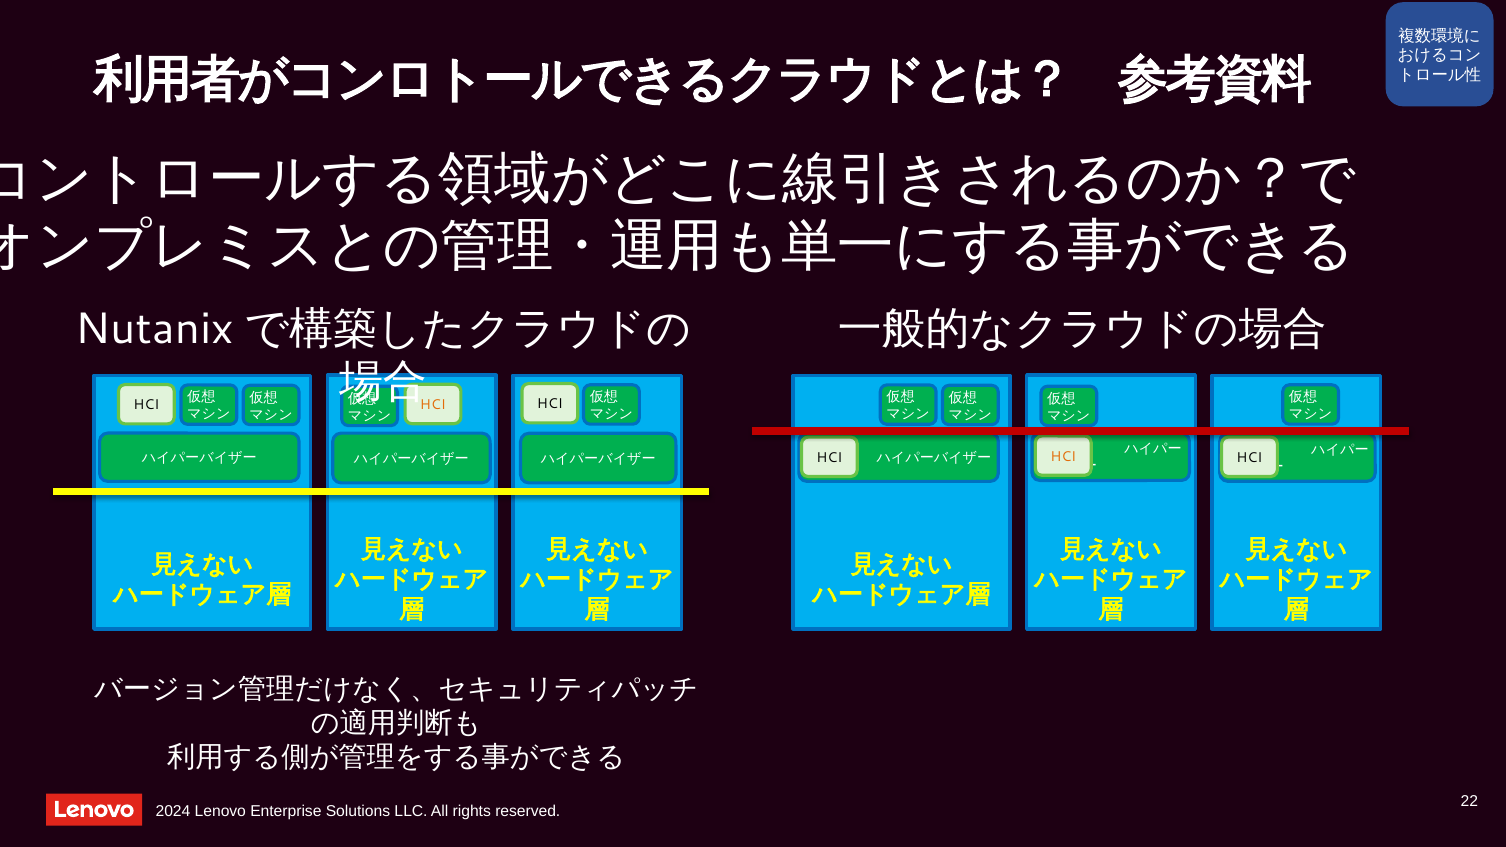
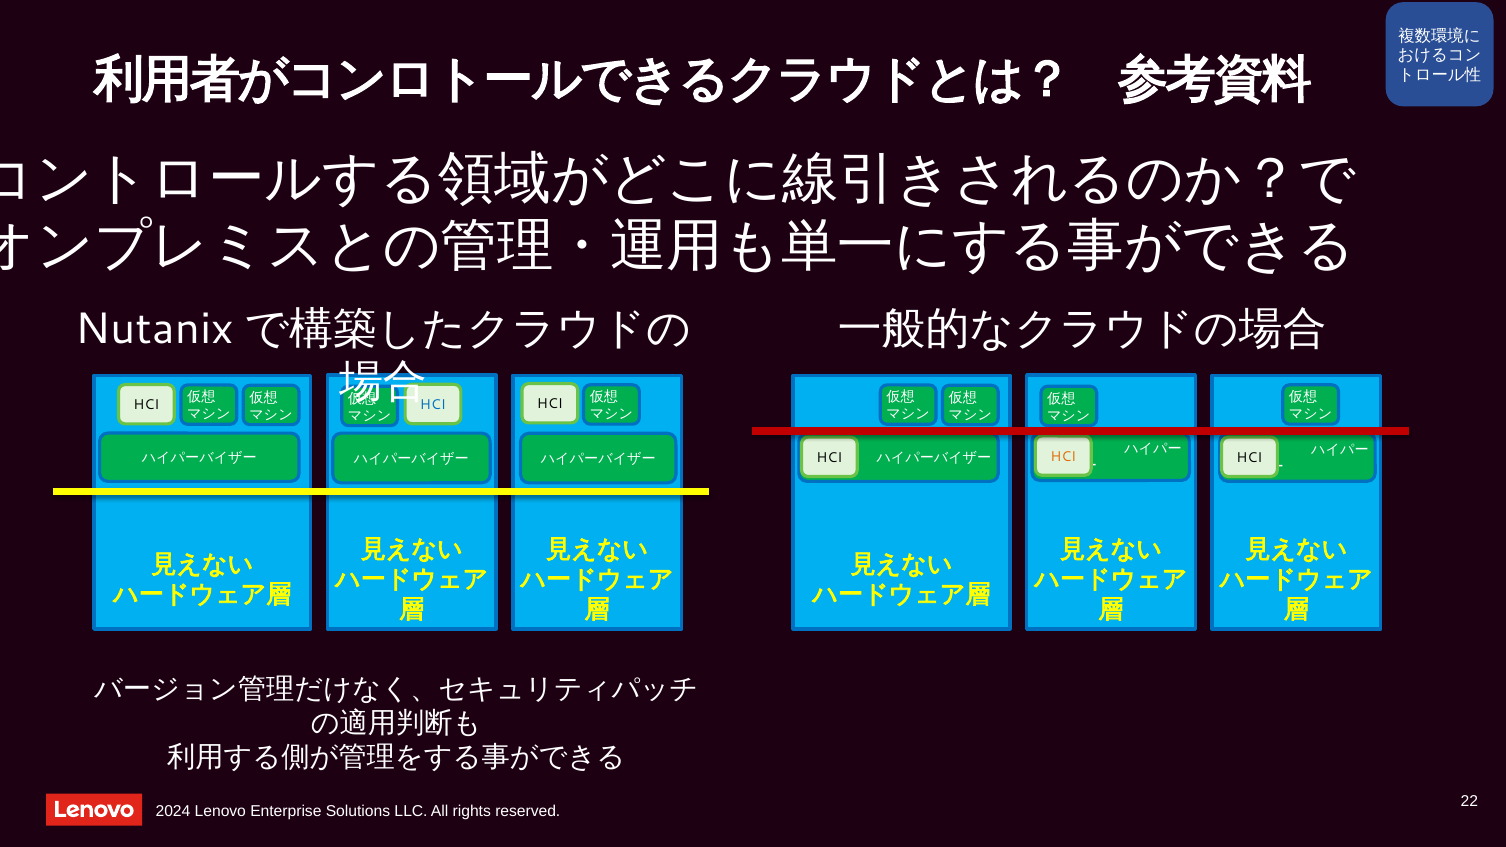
HCI colour: orange -> blue (433, 405)
